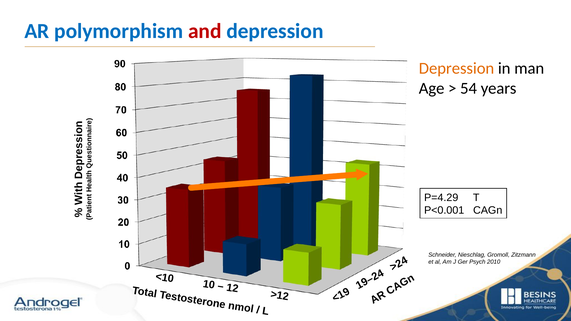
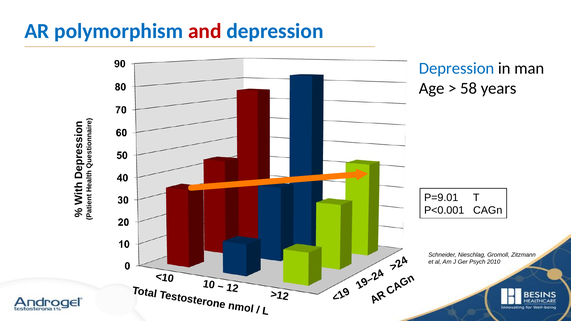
Depression colour: orange -> blue (457, 69)
54: 54 -> 58 (469, 89)
P=4.29: P=4.29 -> P=9.01 (441, 198)
